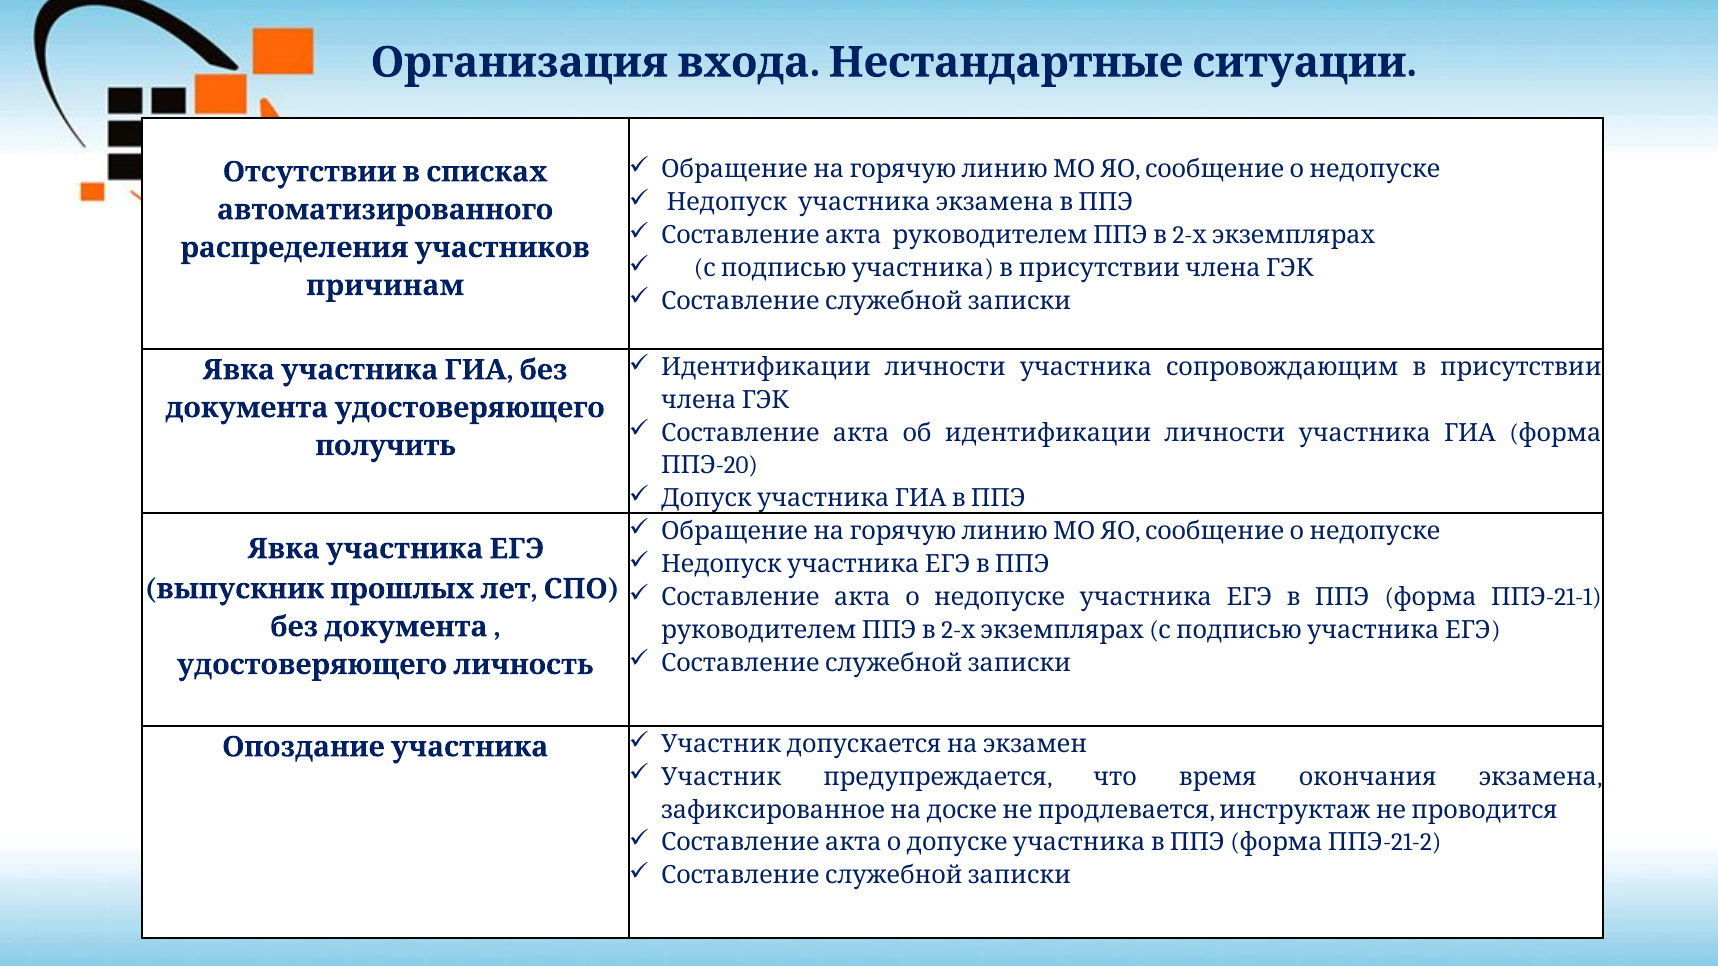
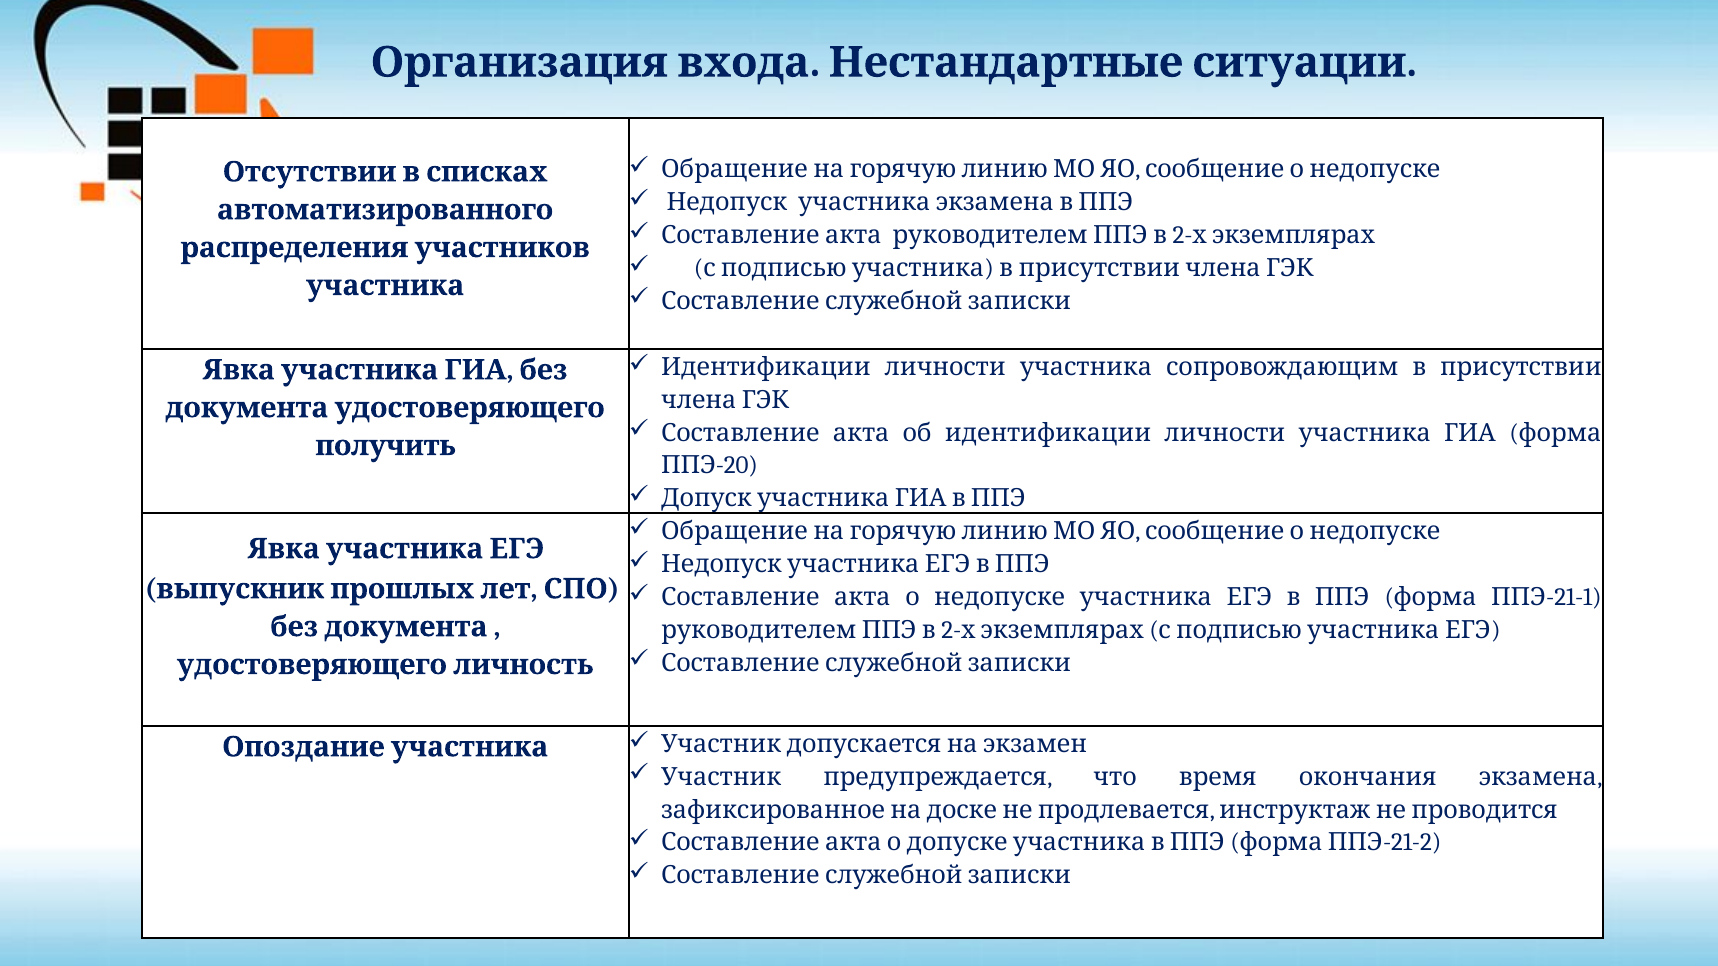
причинам: причинам -> участника (385, 286)
